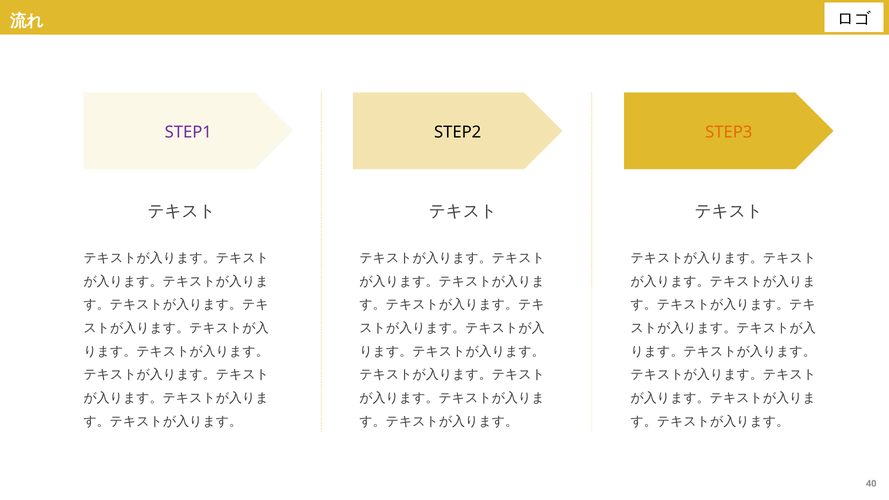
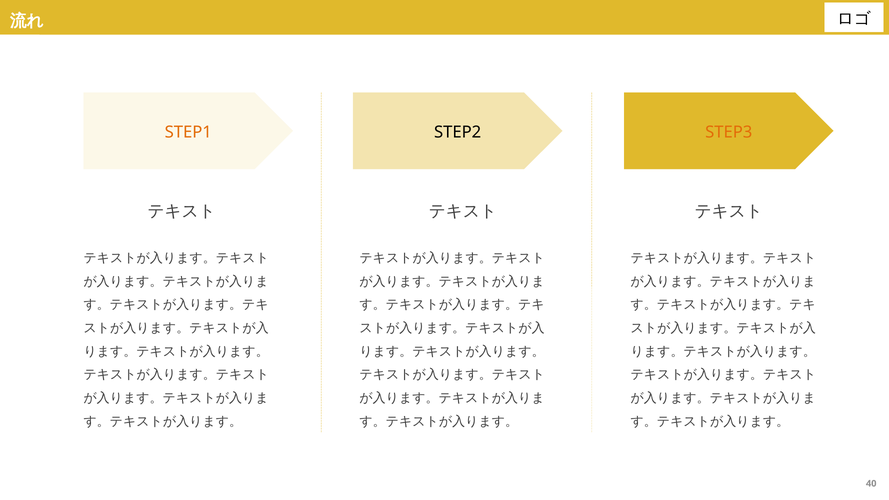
STEP1 colour: purple -> orange (188, 132)
